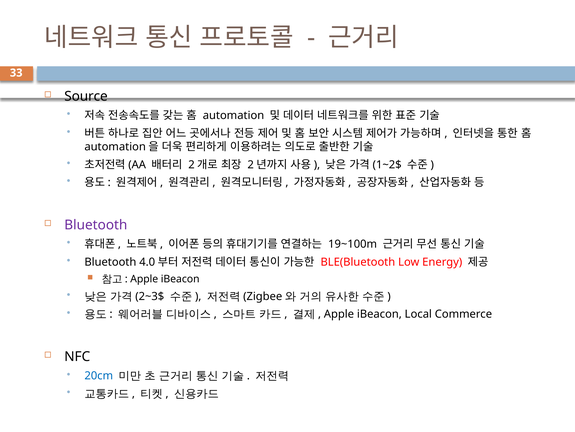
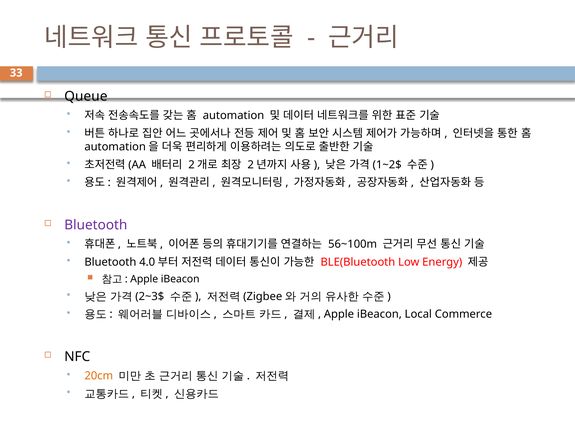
Source: Source -> Queue (86, 96)
19~100m: 19~100m -> 56~100m (353, 244)
20cm colour: blue -> orange (99, 375)
